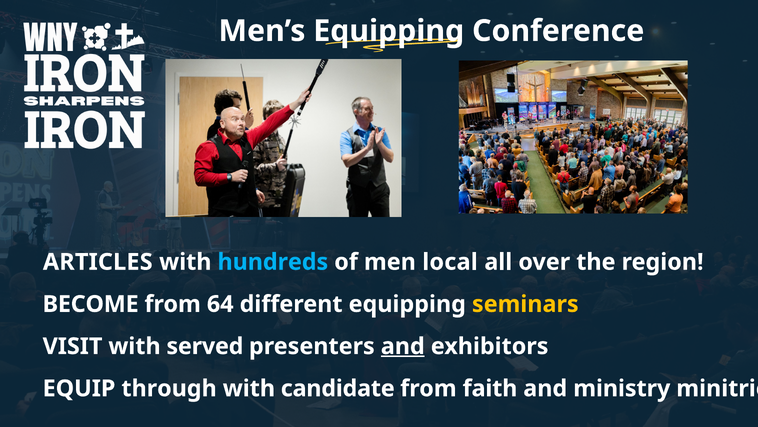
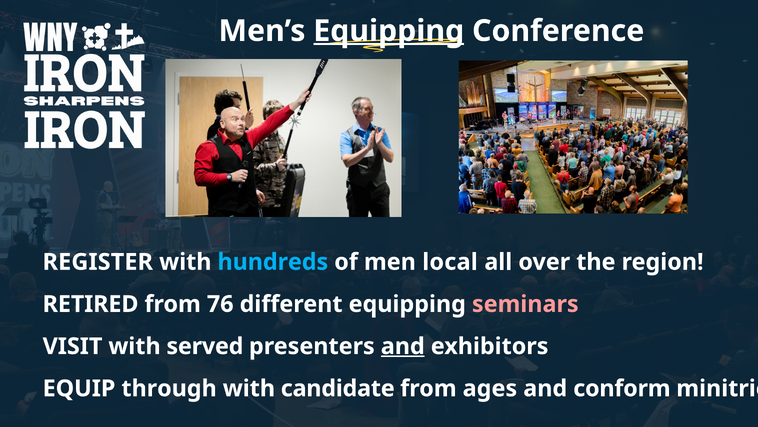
Equipping underline: none -> present (389, 31)
ARTICLES: ARTICLES -> REGISTER (98, 262)
BECOME: BECOME -> RETIRED (91, 304)
64: 64 -> 76 (220, 304)
seminars colour: yellow -> pink (525, 304)
faith: faith -> ages (490, 388)
ministry: ministry -> conform (622, 388)
